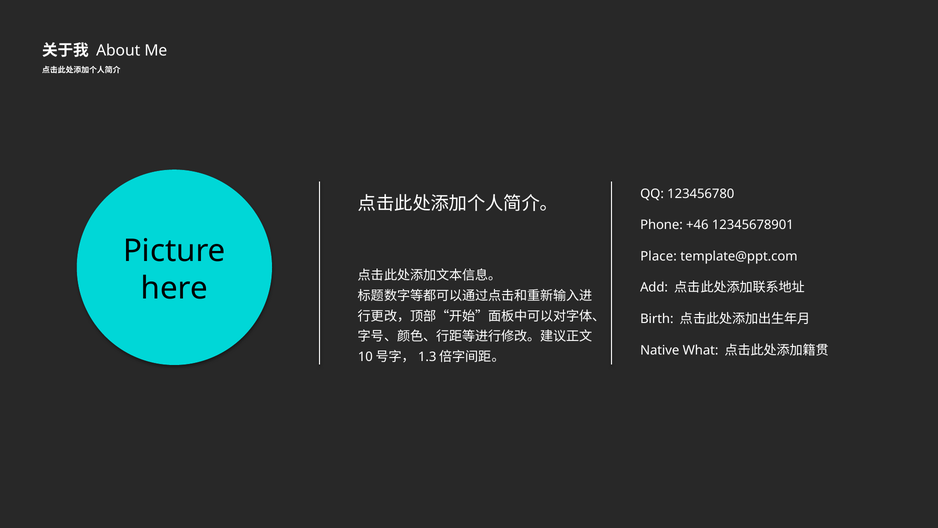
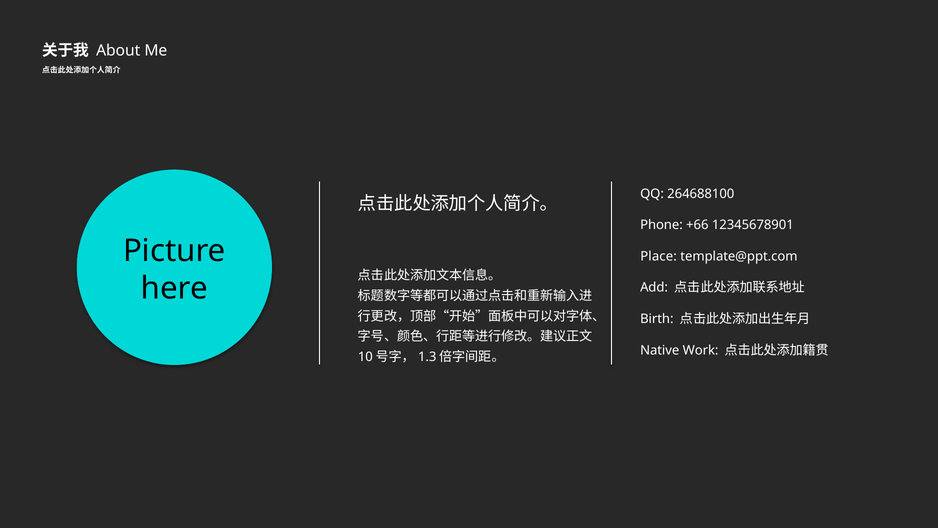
123456780: 123456780 -> 264688100 (701, 194)
+46: +46 -> +66 (697, 225)
What: What -> Work (701, 350)
